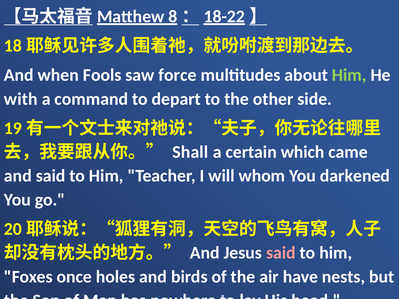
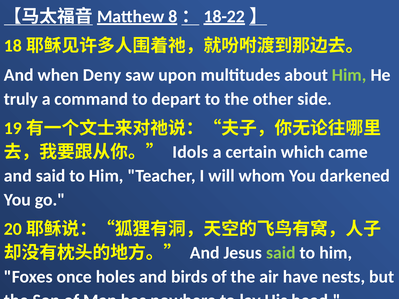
Fools: Fools -> Deny (102, 75)
force: force -> upon (177, 75)
with: with -> truly (21, 99)
Shall: Shall -> Idols (190, 152)
said colour: pink -> light green (281, 253)
